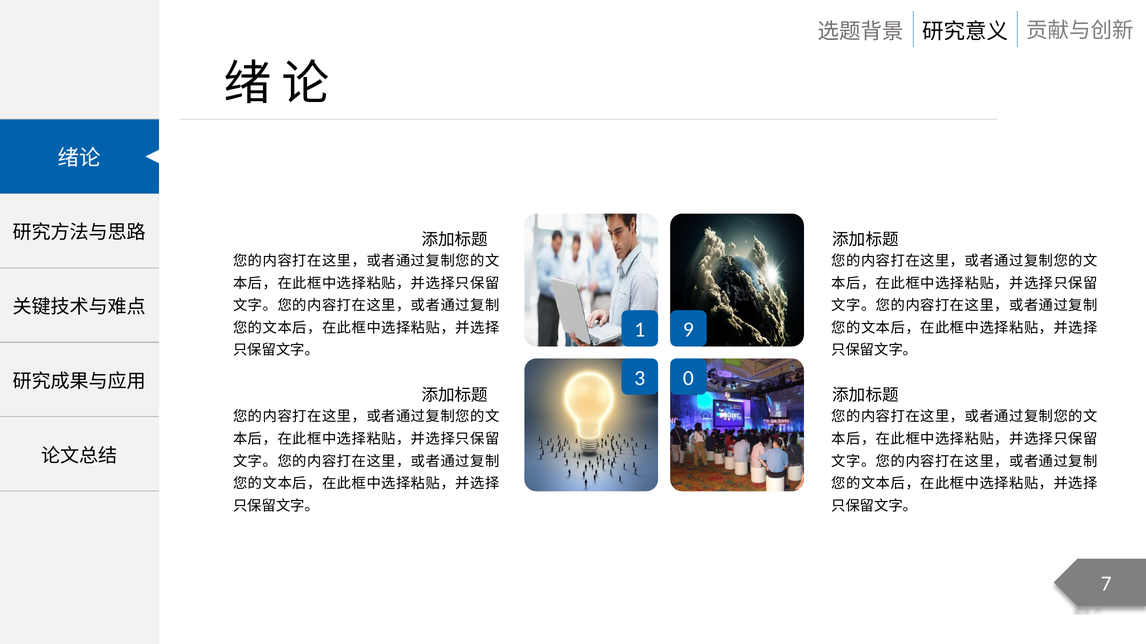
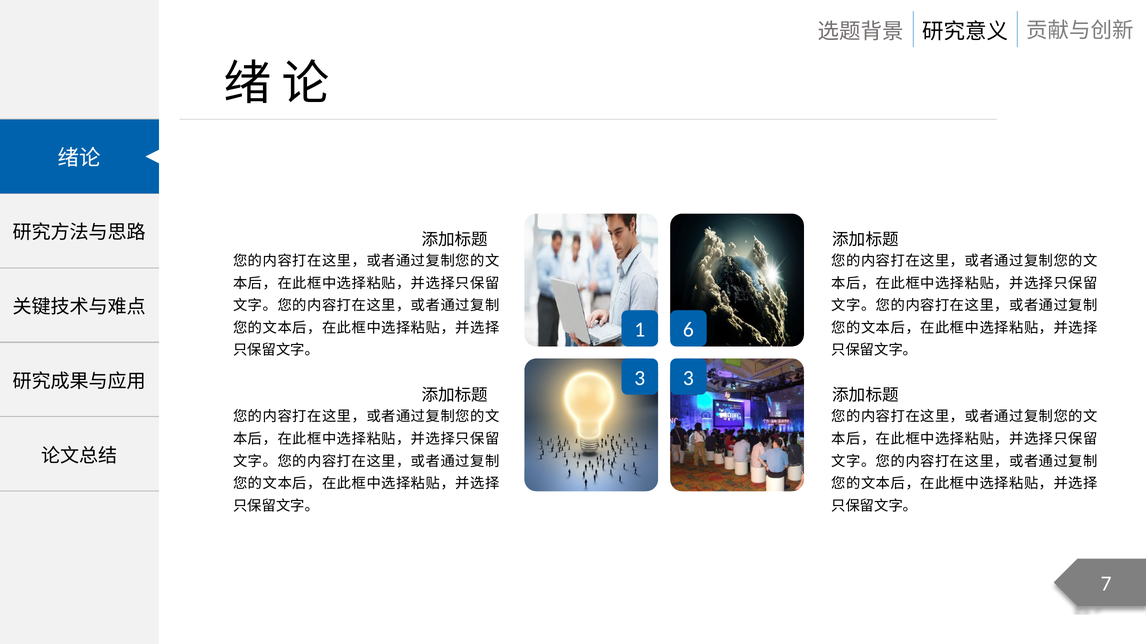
9: 9 -> 6 (688, 330)
3 0: 0 -> 3 (688, 378)
